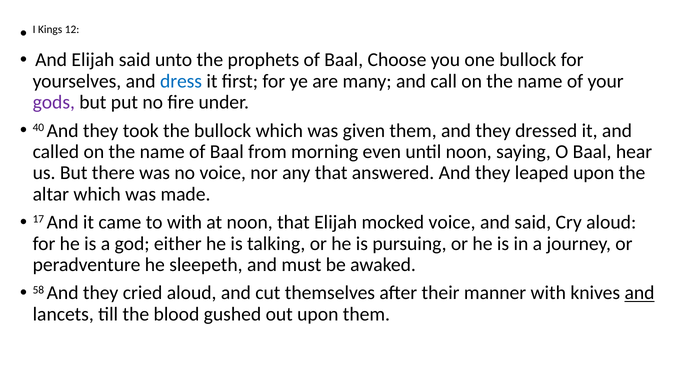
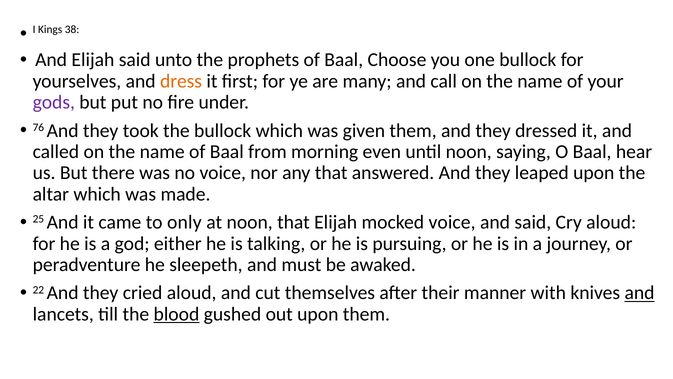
12: 12 -> 38 (72, 29)
dress colour: blue -> orange (181, 81)
40: 40 -> 76 (38, 127)
17: 17 -> 25 (38, 219)
to with: with -> only (184, 222)
58: 58 -> 22 (38, 289)
blood underline: none -> present (176, 314)
